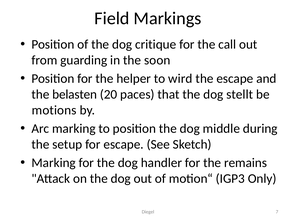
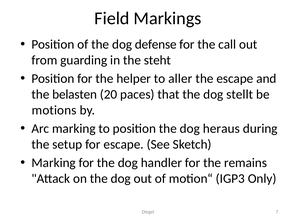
critique: critique -> defense (156, 44)
soon: soon -> steht (157, 60)
wird: wird -> aller (180, 79)
middle: middle -> heraus (221, 129)
